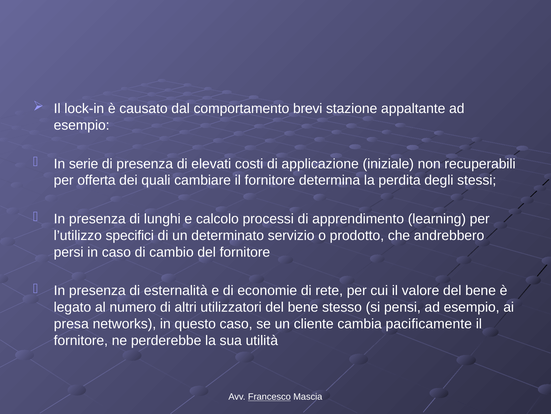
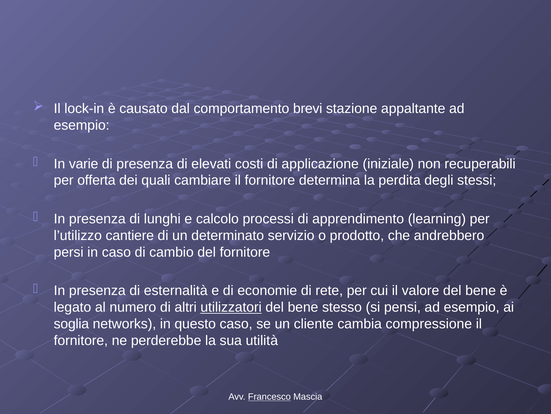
serie: serie -> varie (84, 164)
specifici: specifici -> cantiere (130, 235)
utilizzatori underline: none -> present (231, 307)
presa: presa -> soglia (71, 323)
pacificamente: pacificamente -> compressione (429, 323)
